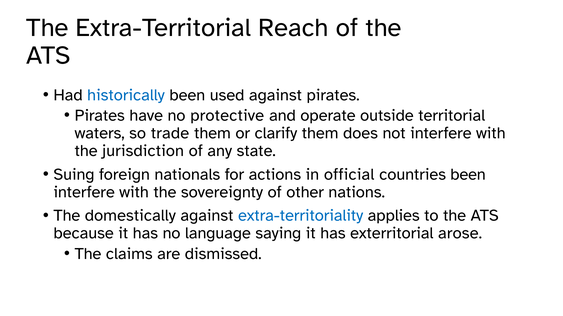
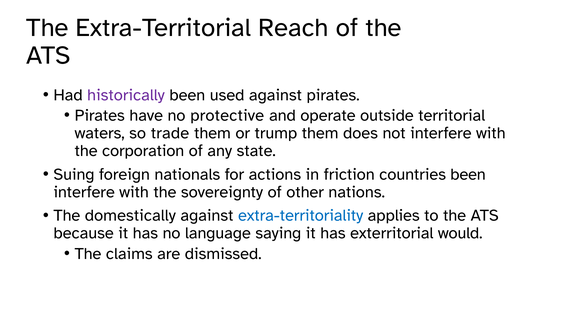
historically colour: blue -> purple (126, 95)
clarify: clarify -> trump (276, 133)
jurisdiction: jurisdiction -> corporation (143, 151)
official: official -> friction (349, 175)
arose: arose -> would (460, 234)
